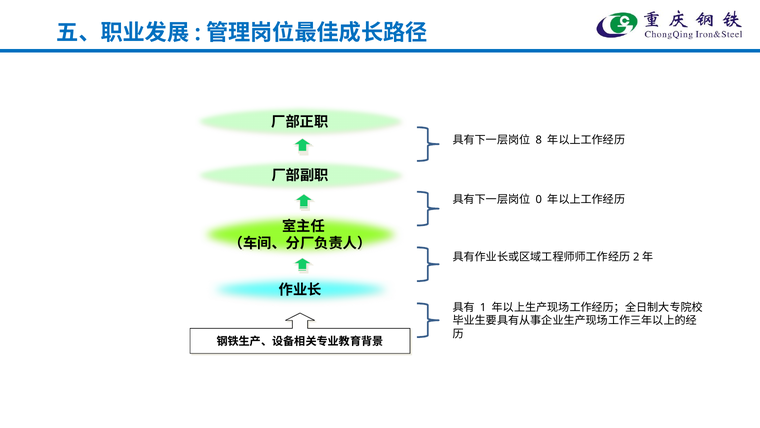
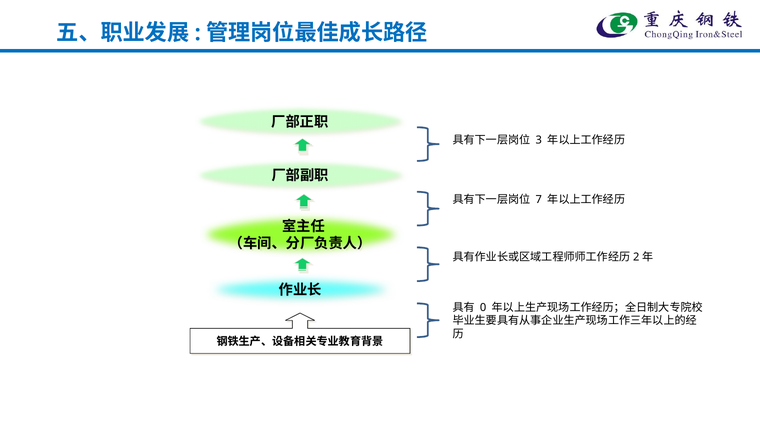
8: 8 -> 3 (539, 140)
0: 0 -> 7 (539, 200)
1: 1 -> 0 (483, 307)
